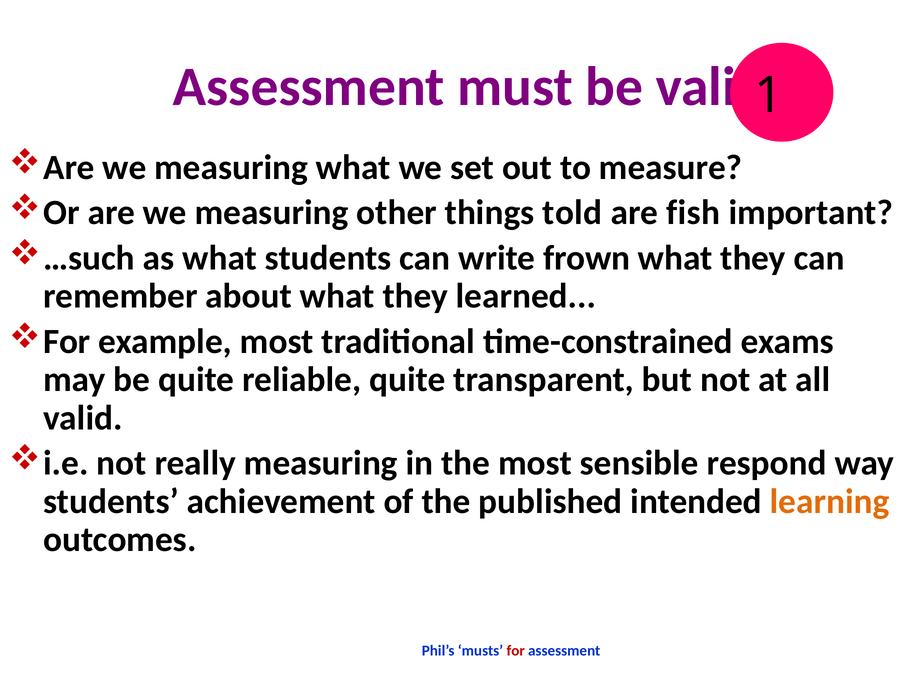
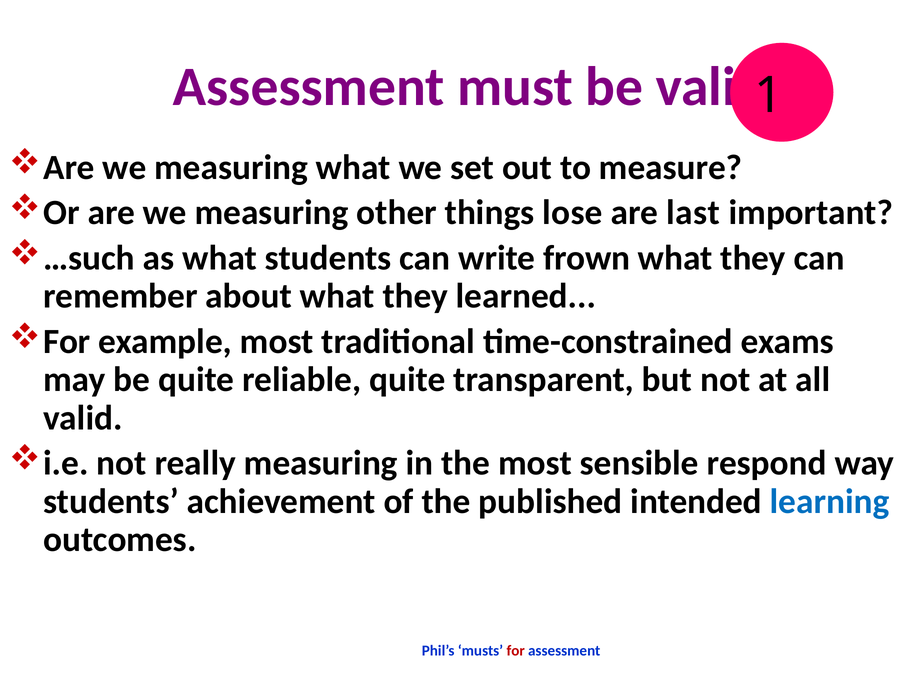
told: told -> lose (573, 213)
fish: fish -> last (693, 213)
learning colour: orange -> blue (830, 501)
